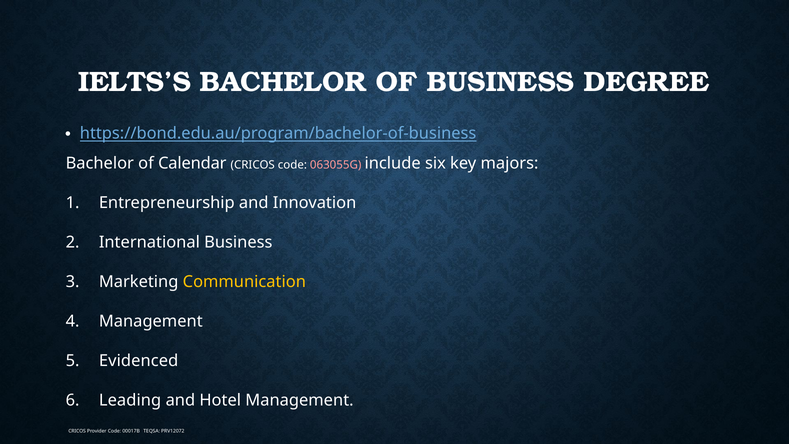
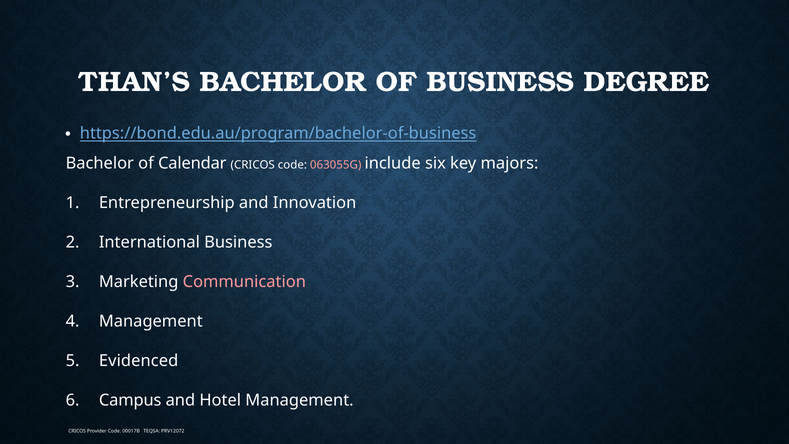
IELTS’S: IELTS’S -> THAN’S (134, 82)
Communication colour: yellow -> pink (244, 282)
Leading: Leading -> Campus (130, 400)
